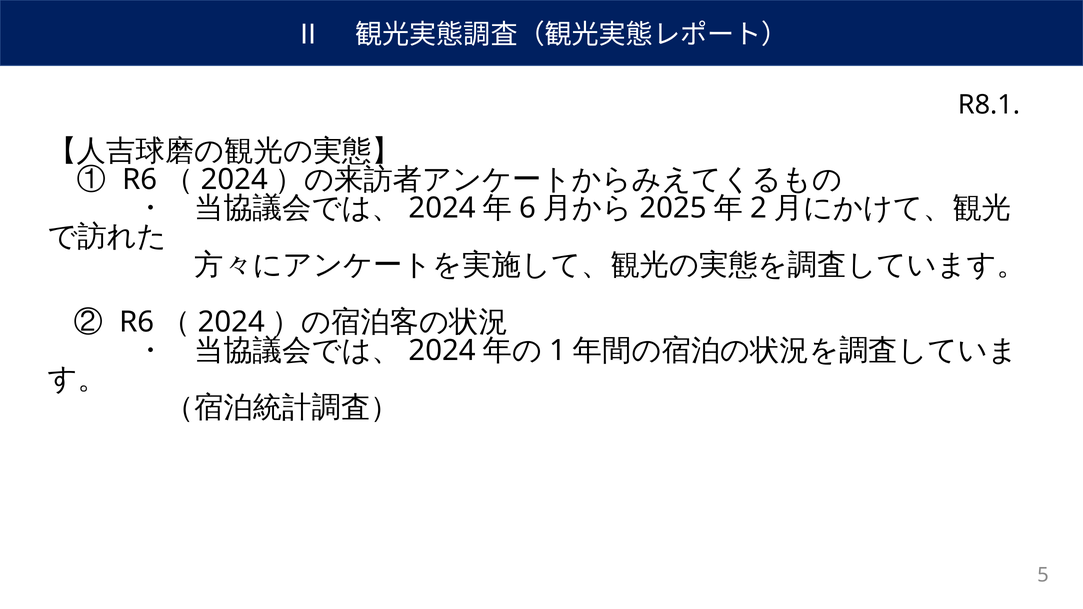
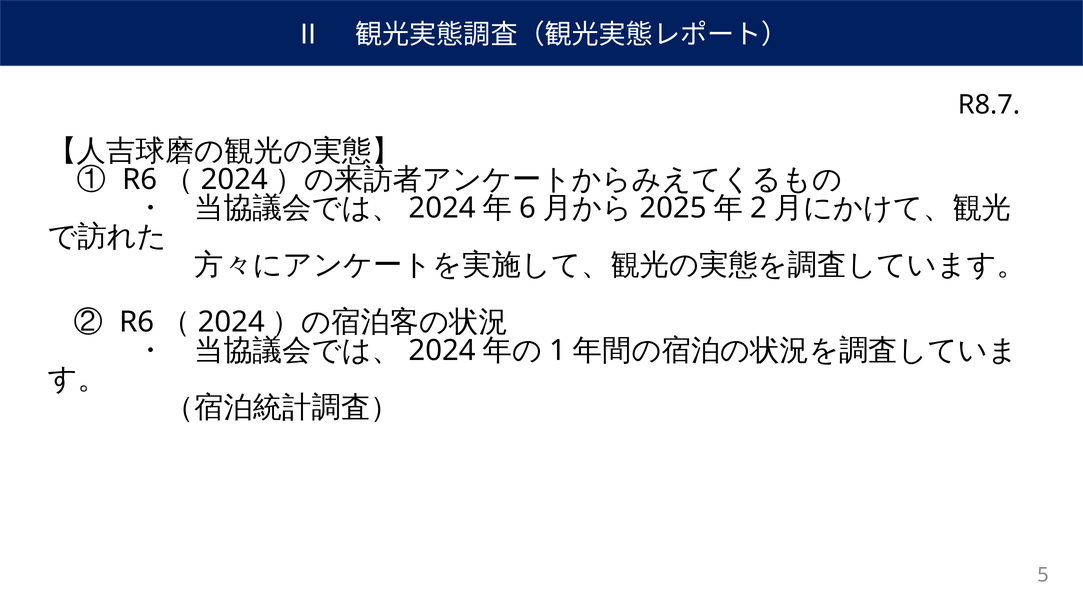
R8.1: R8.1 -> R8.7 (989, 105)
